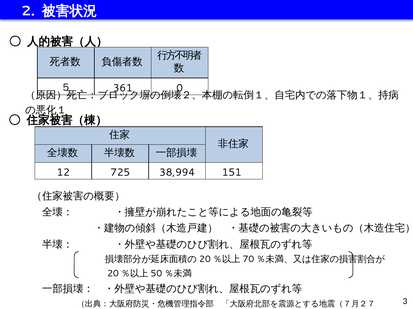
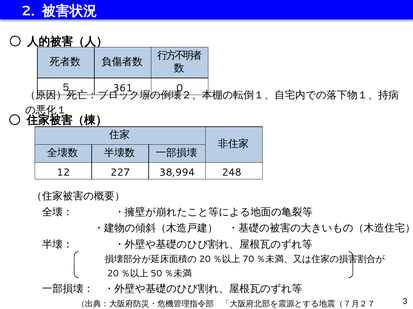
725: 725 -> 227 (120, 173)
151: 151 -> 248 (232, 173)
